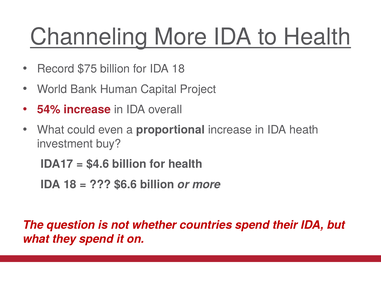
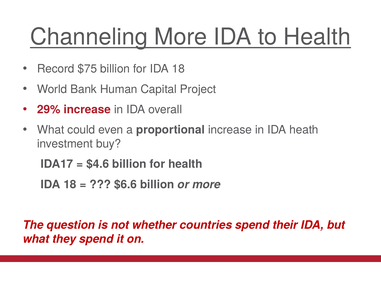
54%: 54% -> 29% (49, 109)
